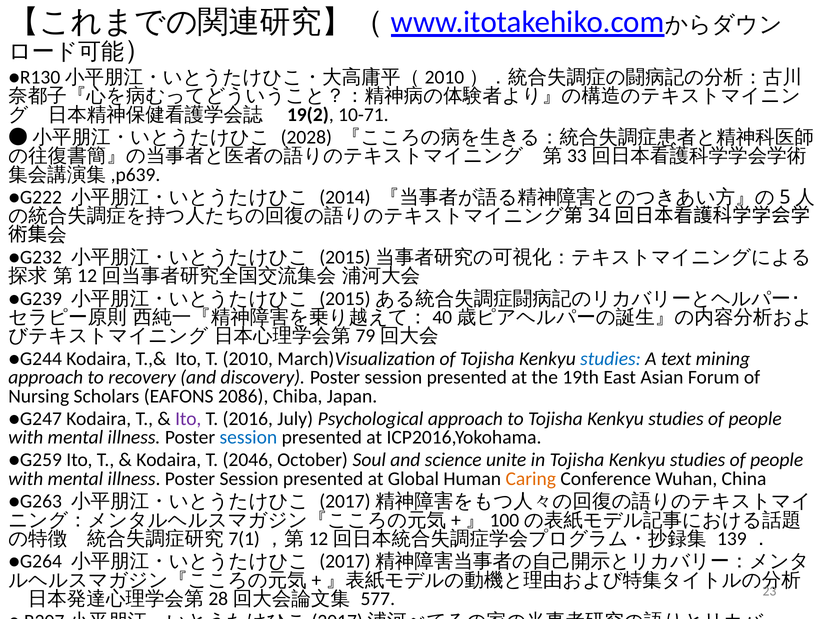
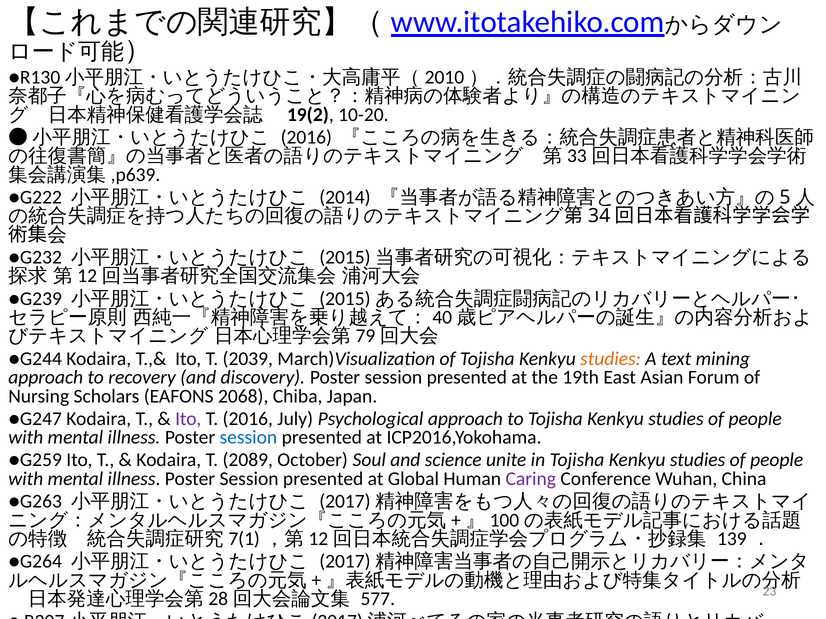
10-71: 10-71 -> 10-20 (363, 115)
2028: 2028 -> 2016 (306, 137)
2010: 2010 -> 2039 (248, 359)
studies colour: blue -> orange (611, 359)
2086: 2086 -> 2068 (243, 396)
2046: 2046 -> 2089 (248, 460)
Caring colour: orange -> purple (531, 479)
